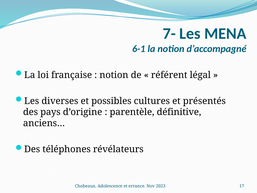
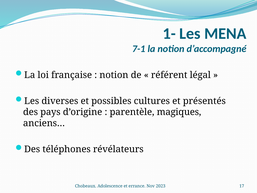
7-: 7- -> 1- (169, 34)
6-1: 6-1 -> 7-1 (139, 49)
définitive: définitive -> magiques (179, 112)
